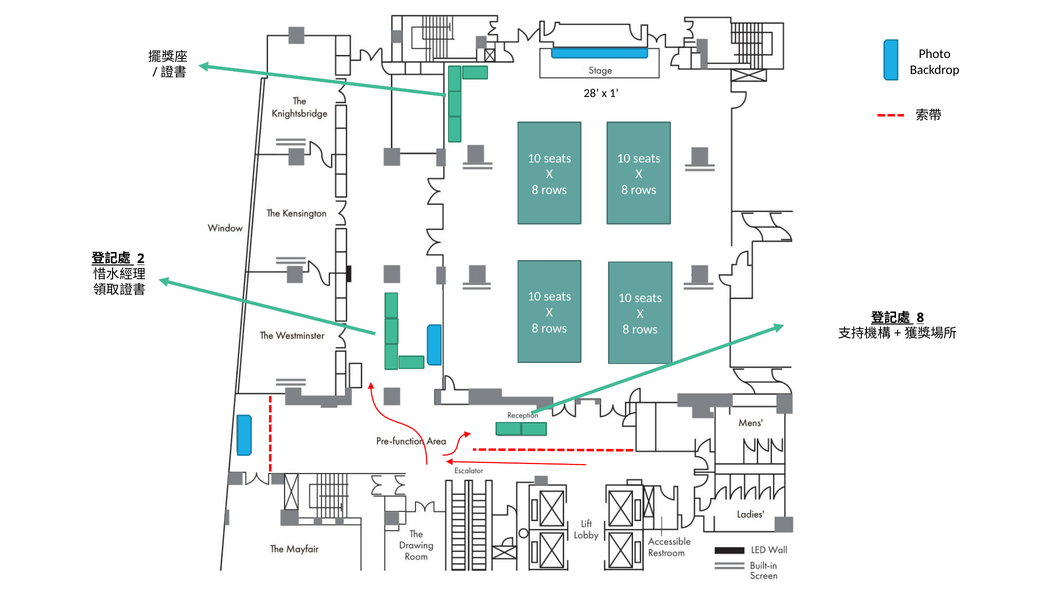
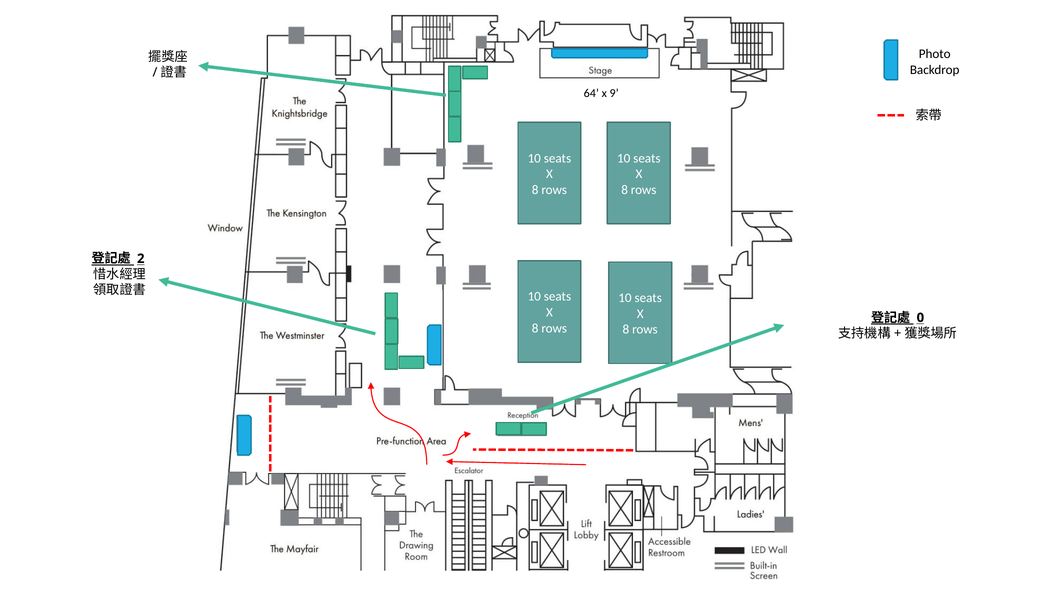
28: 28 -> 64 (591, 93)
1: 1 -> 9 (614, 93)
8: 8 -> 0 (920, 318)
